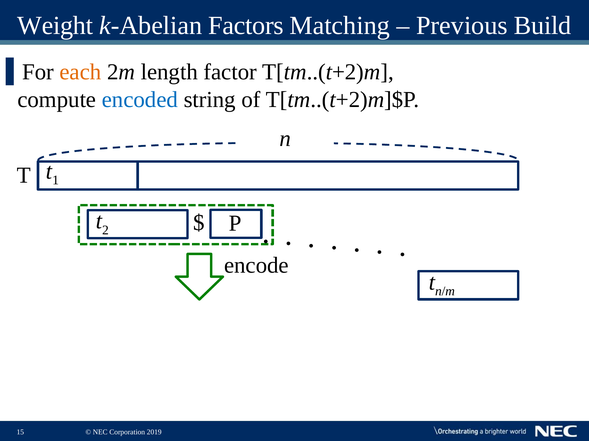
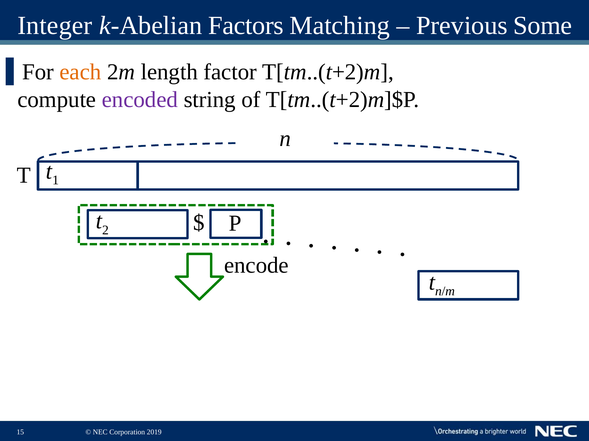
Weight: Weight -> Integer (55, 25)
Build: Build -> Some (543, 25)
encoded colour: blue -> purple (140, 100)
